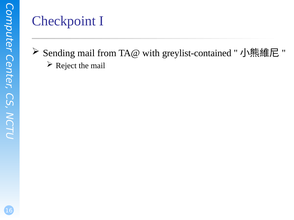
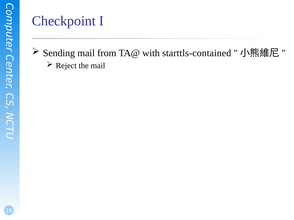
greylist-contained: greylist-contained -> starttls-contained (197, 53)
